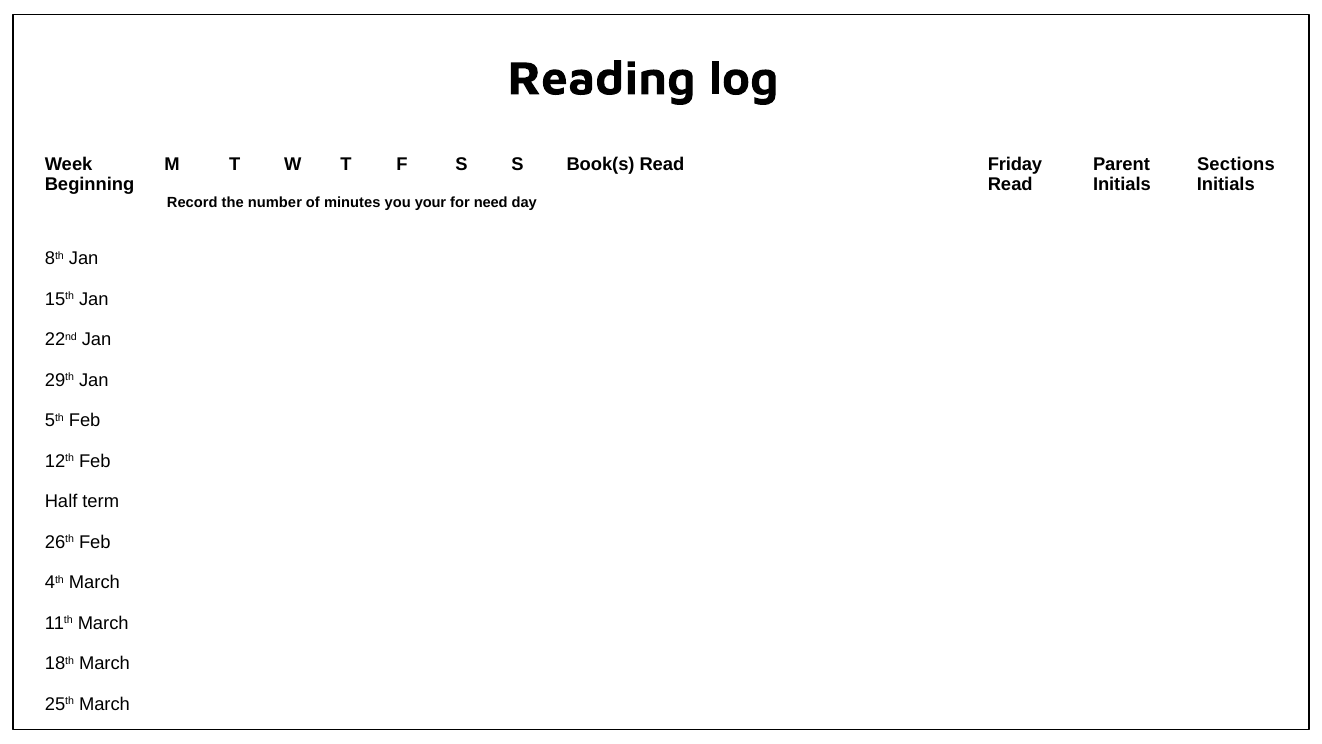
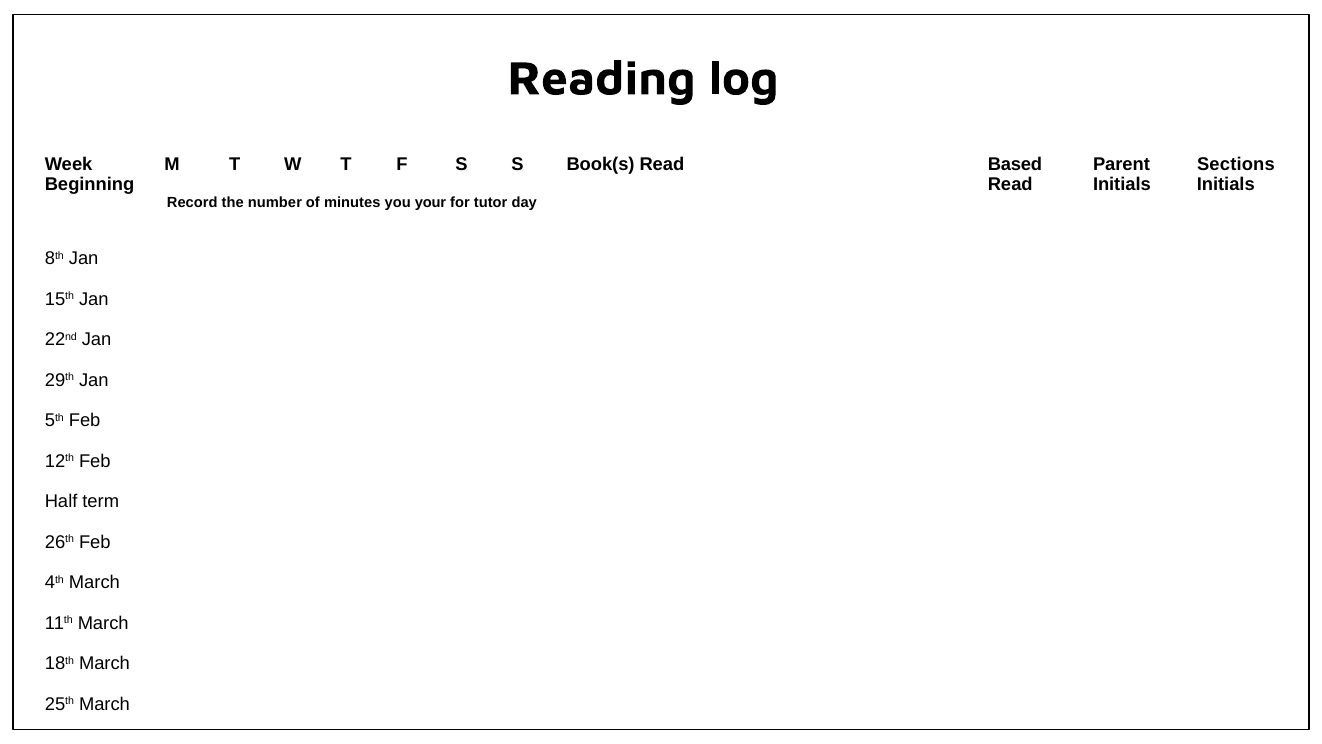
Friday: Friday -> Based (1015, 164)
need: need -> tutor (491, 203)
